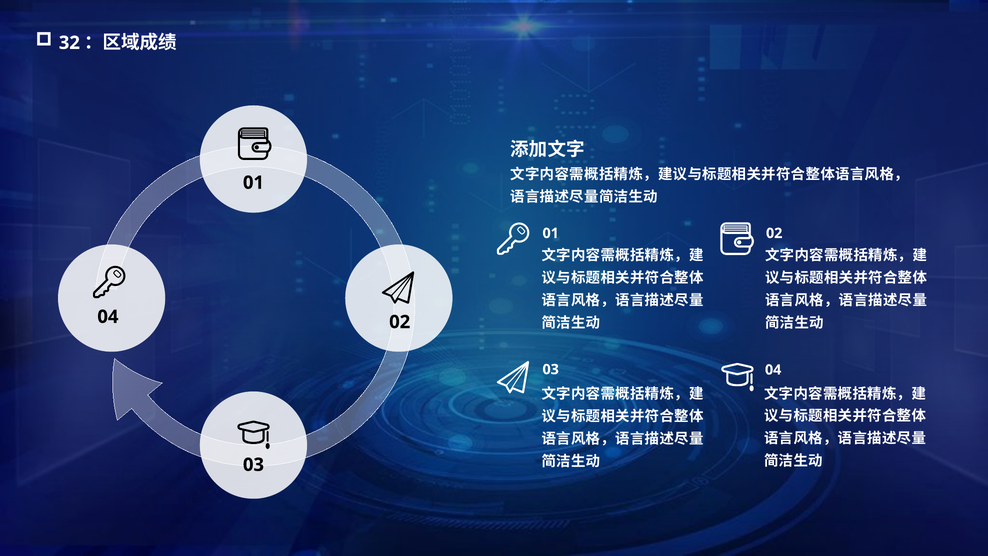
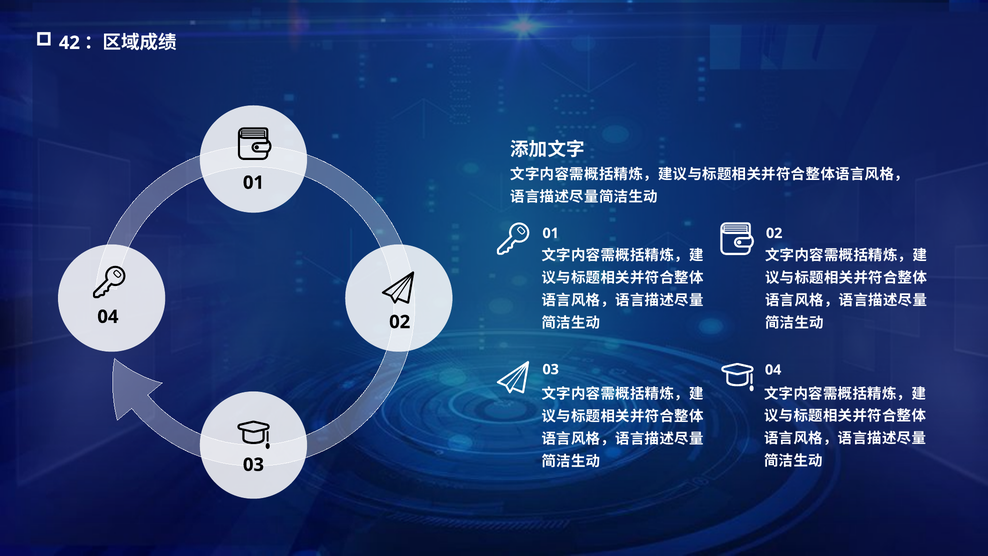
32: 32 -> 42 (69, 43)
